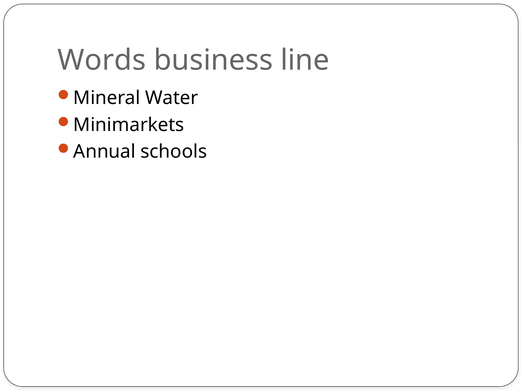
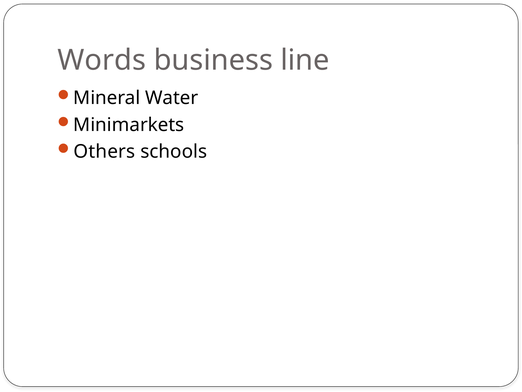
Annual: Annual -> Others (104, 151)
